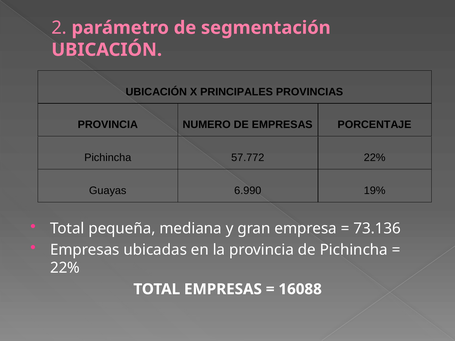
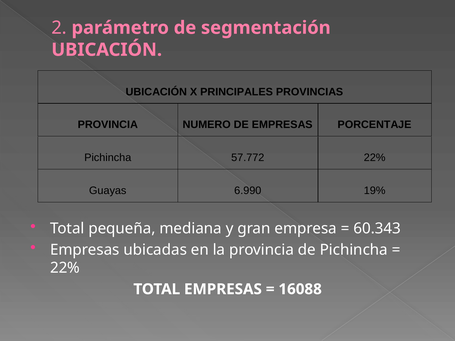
73.136: 73.136 -> 60.343 (377, 229)
